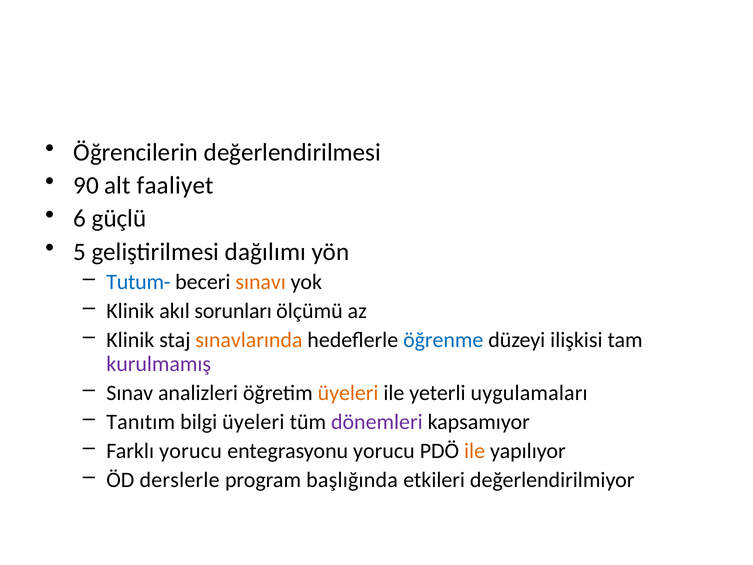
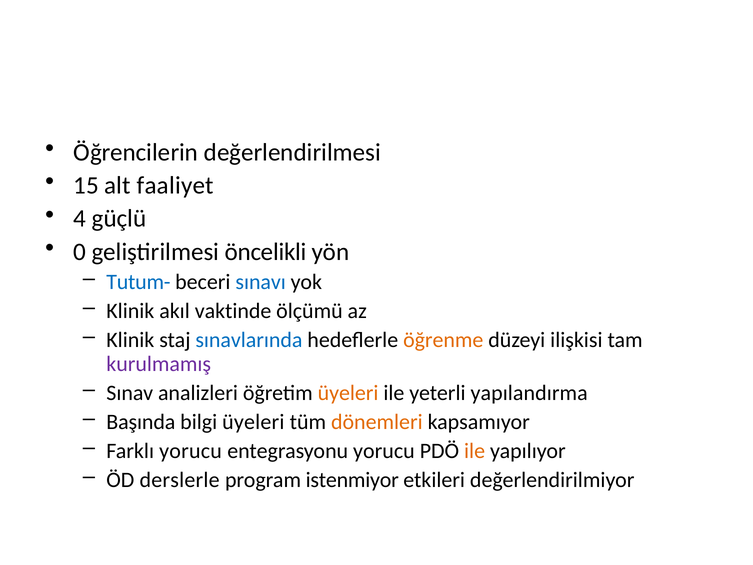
90: 90 -> 15 (86, 185)
6: 6 -> 4 (80, 219)
5: 5 -> 0 (80, 252)
dağılımı: dağılımı -> öncelikli (266, 252)
sınavı colour: orange -> blue (261, 282)
sorunları: sorunları -> vaktinde (233, 311)
sınavlarında colour: orange -> blue (249, 340)
öğrenme colour: blue -> orange (443, 340)
uygulamaları: uygulamaları -> yapılandırma (529, 393)
Tanıtım: Tanıtım -> Başında (141, 422)
dönemleri colour: purple -> orange (377, 422)
başlığında: başlığında -> istenmiyor (352, 480)
